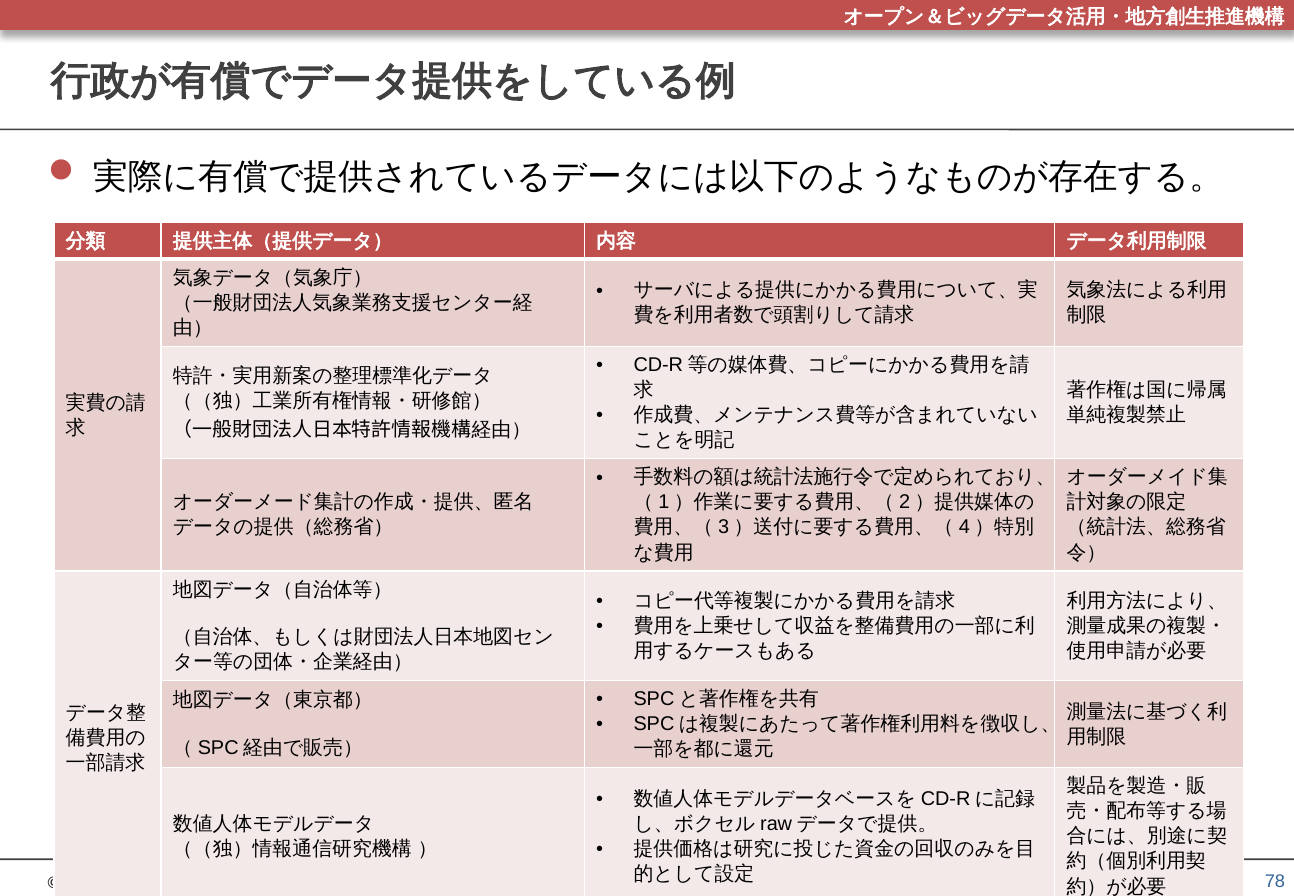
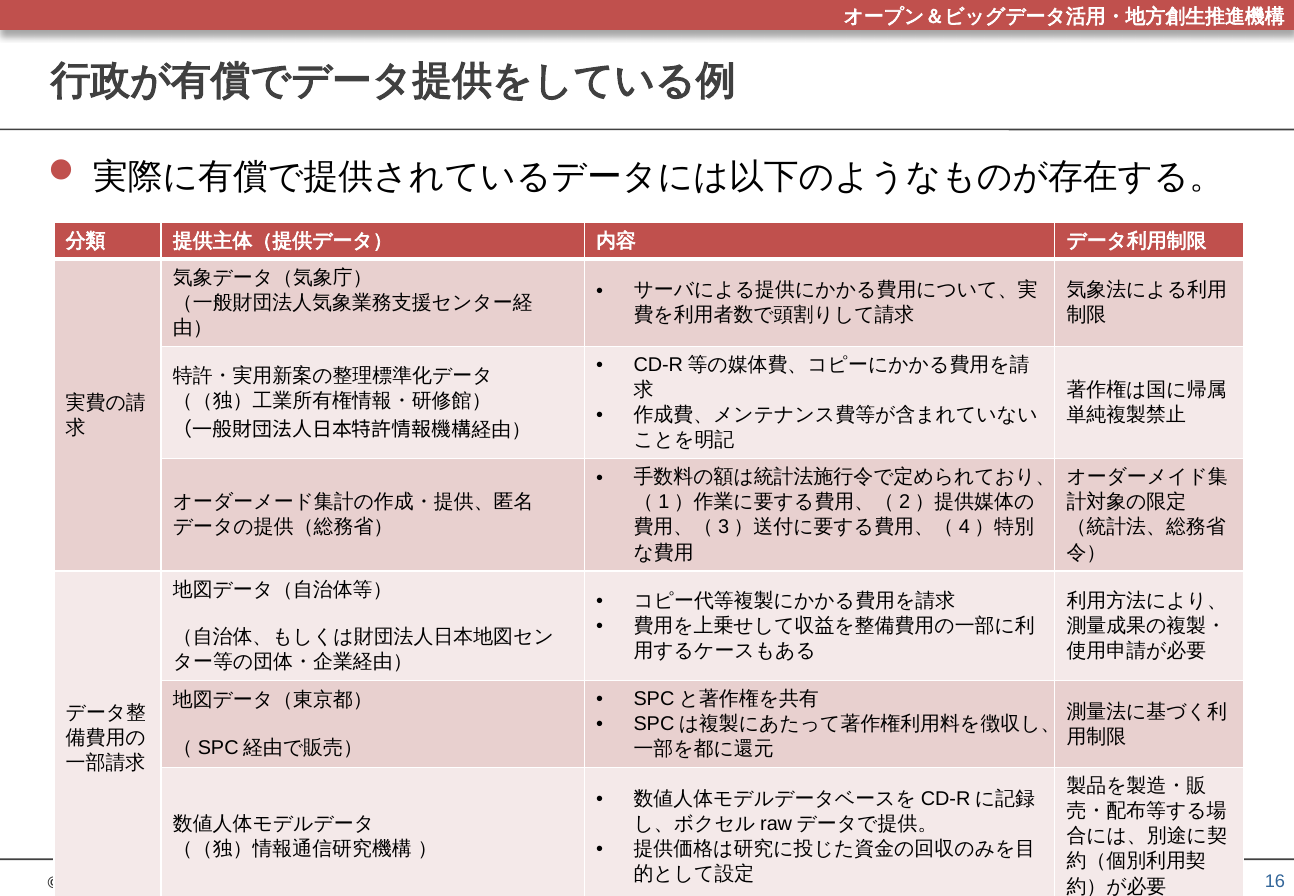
78: 78 -> 16 (1275, 882)
